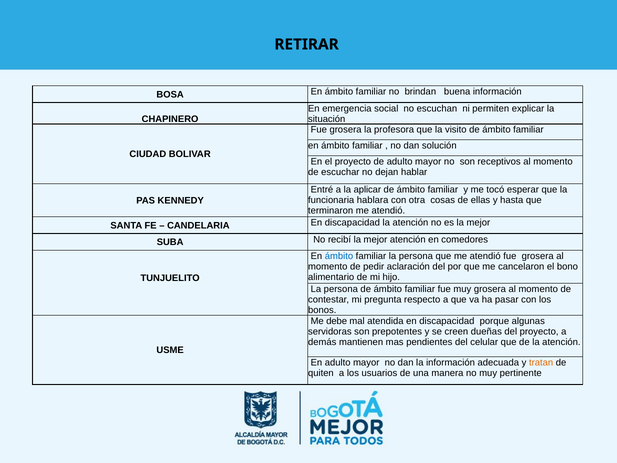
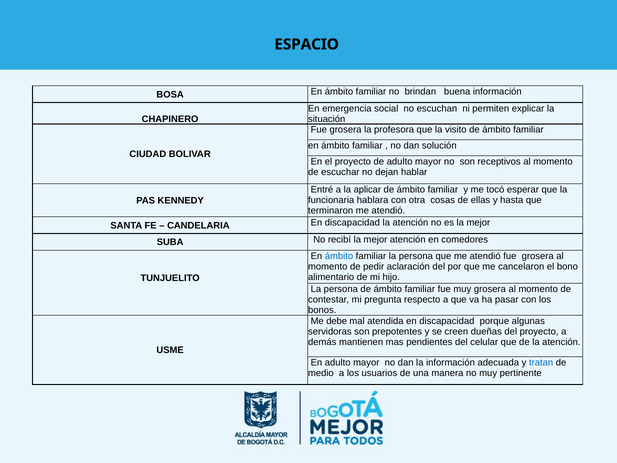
RETIRAR: RETIRAR -> ESPACIO (307, 44)
tratan colour: orange -> blue (541, 362)
quiten: quiten -> medio (321, 373)
